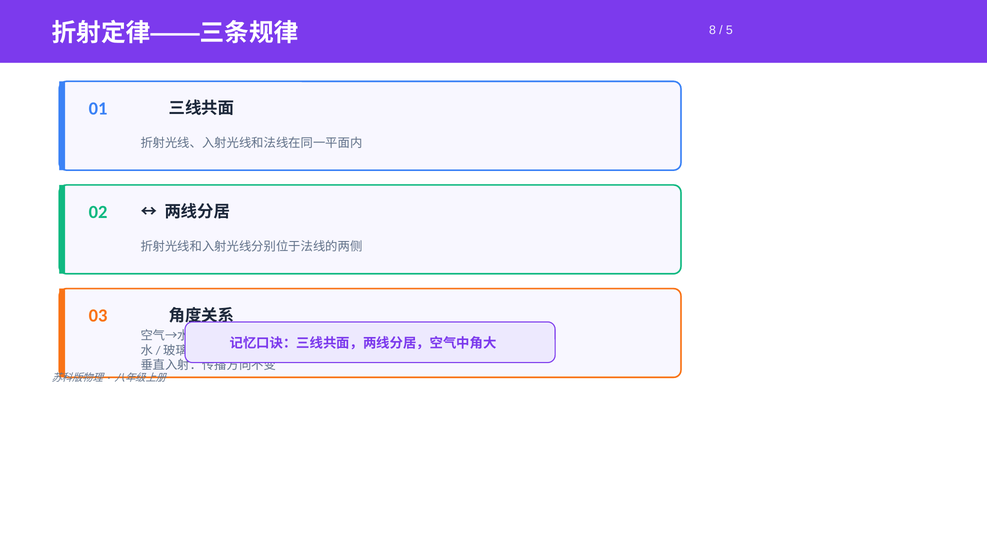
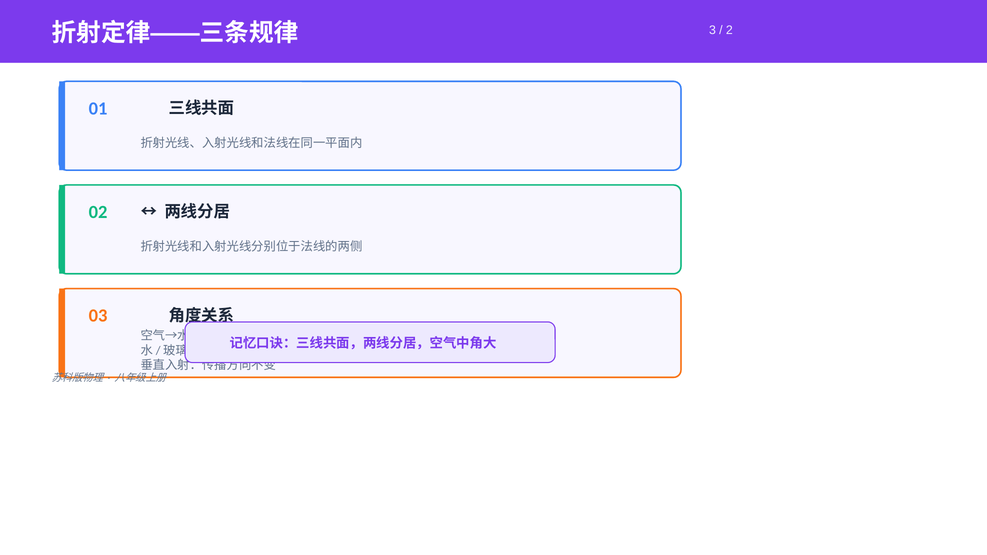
8: 8 -> 3 (712, 30)
5: 5 -> 2 (729, 30)
